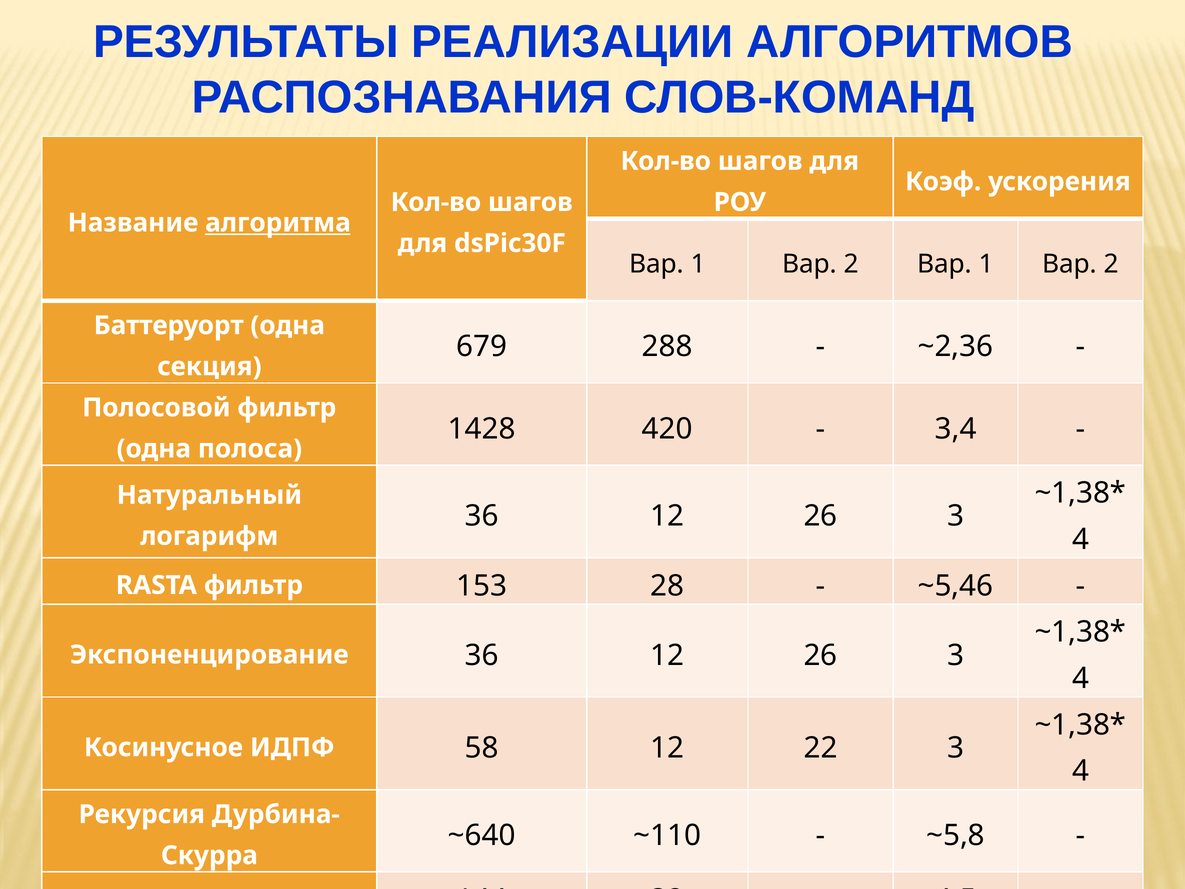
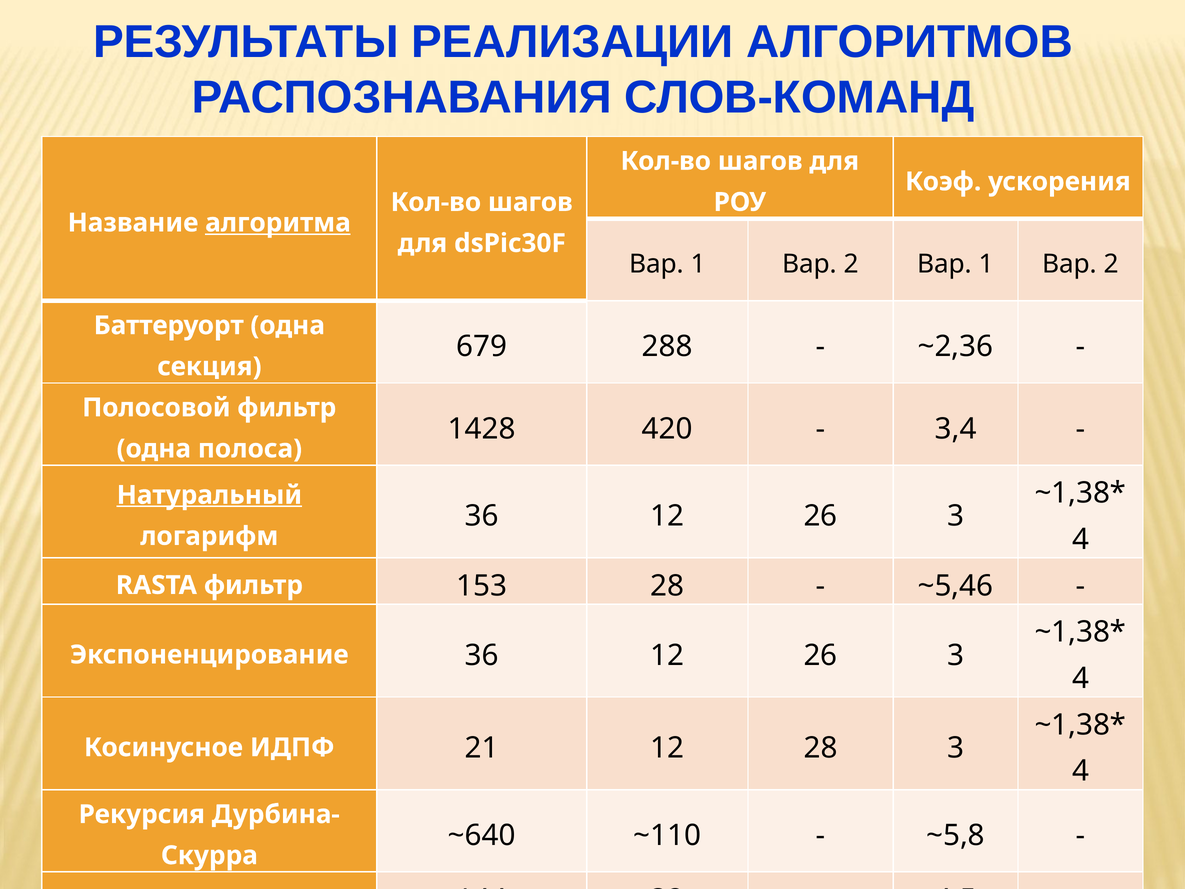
Натуральный underline: none -> present (209, 495)
ИДПФ 58: 58 -> 21 (482, 748)
12 22: 22 -> 28 (821, 748)
